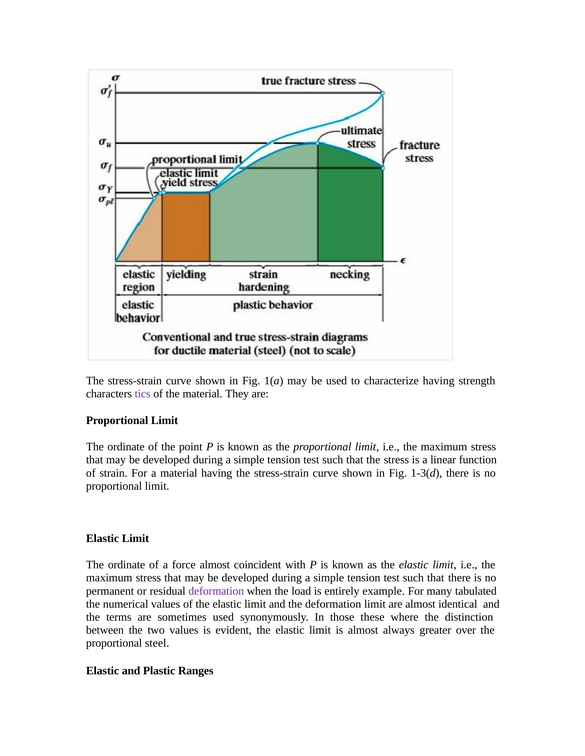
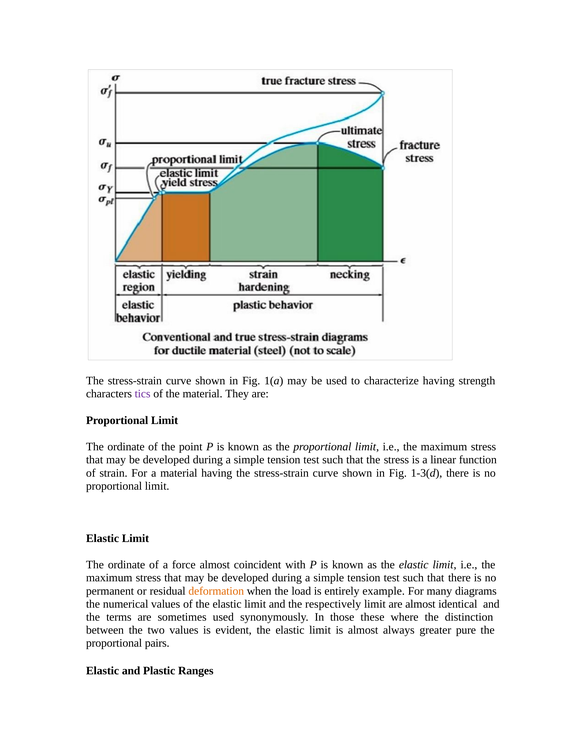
deformation colour: purple -> orange (216, 592)
tabulated: tabulated -> diagrams (476, 592)
the deformation: deformation -> respectively (333, 605)
over: over -> pure (466, 631)
steel: steel -> pairs (157, 644)
